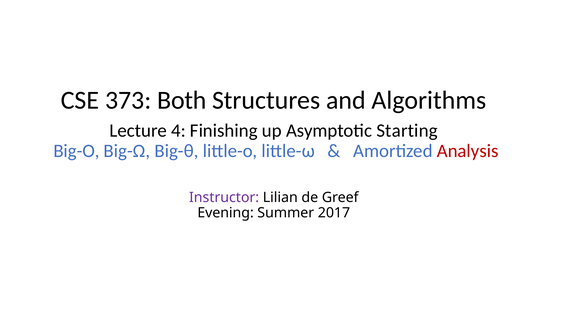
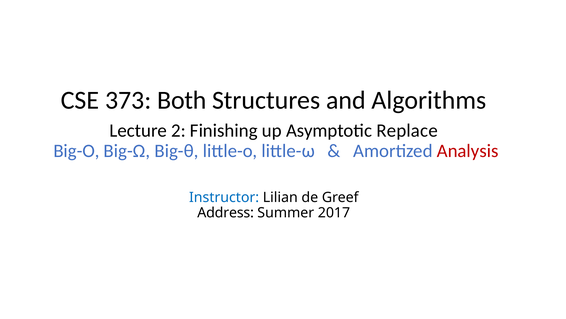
4: 4 -> 2 (178, 130)
Starting: Starting -> Replace (407, 130)
Instructor colour: purple -> blue (224, 197)
Evening: Evening -> Address (226, 213)
